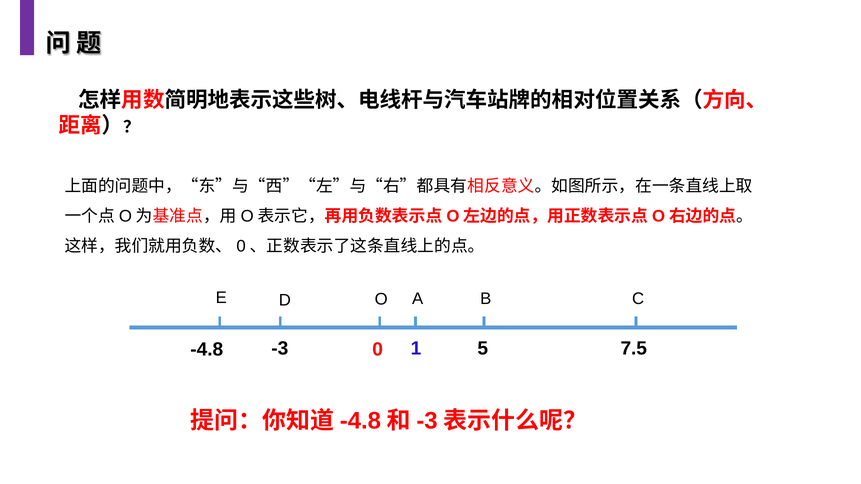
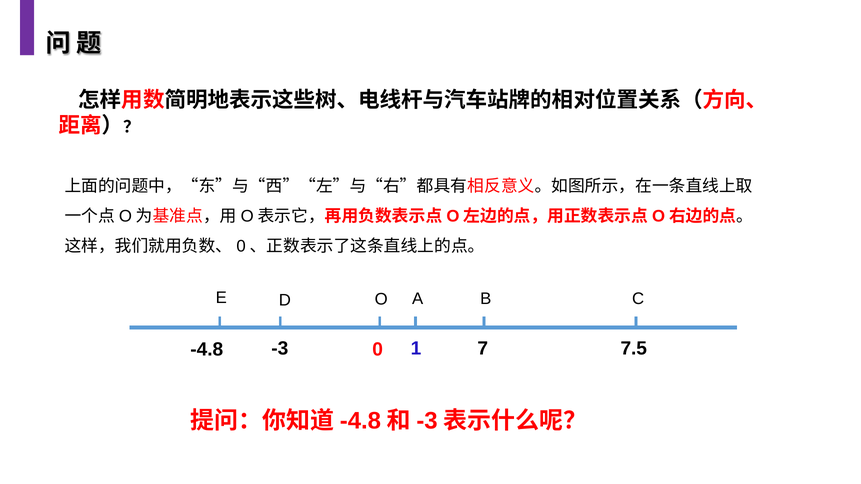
5: 5 -> 7 (483, 349)
